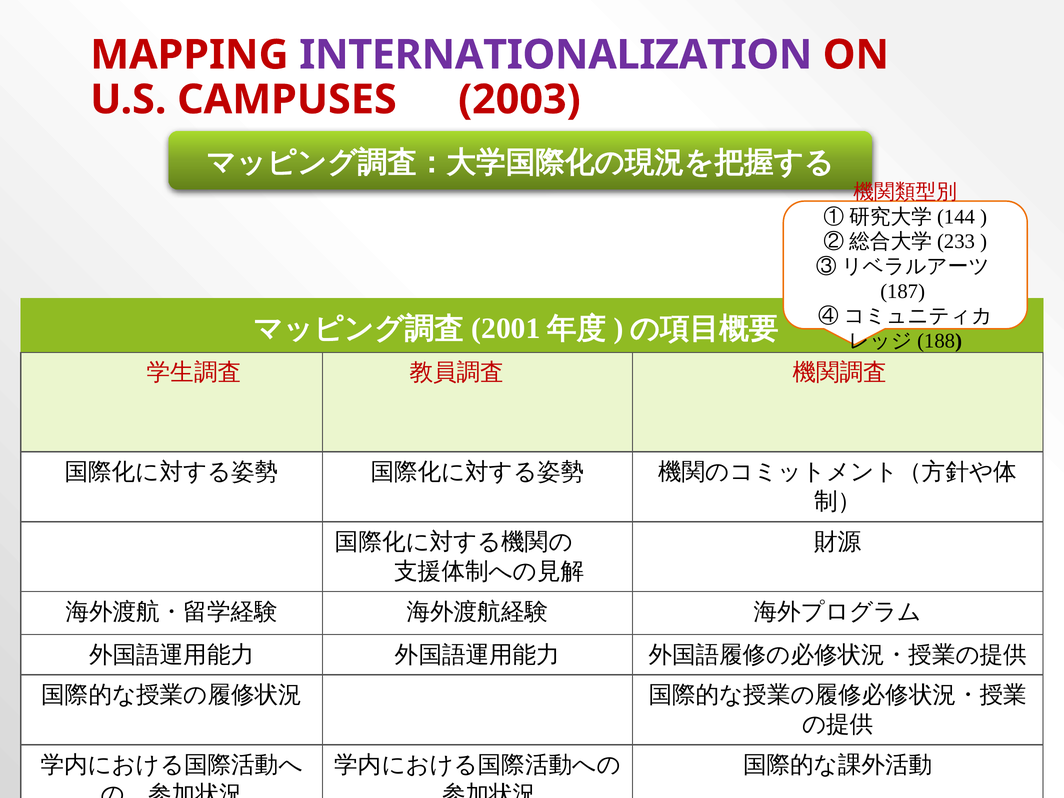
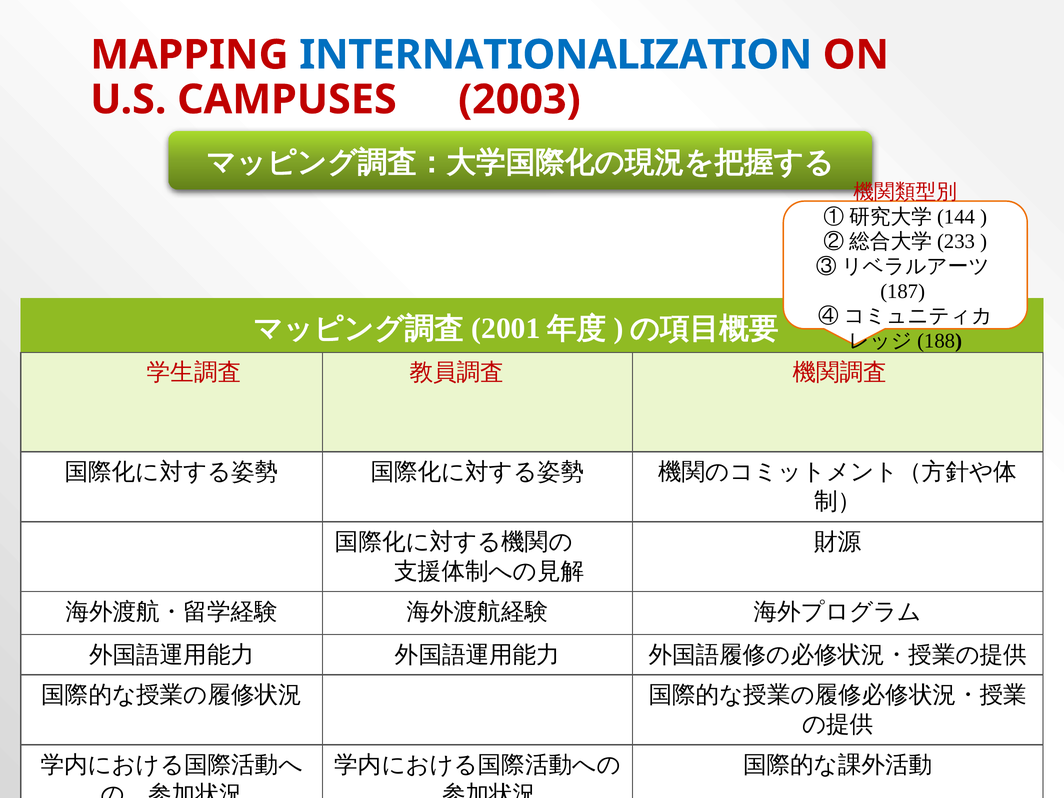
INTERNATIONALIZATION colour: purple -> blue (556, 55)
